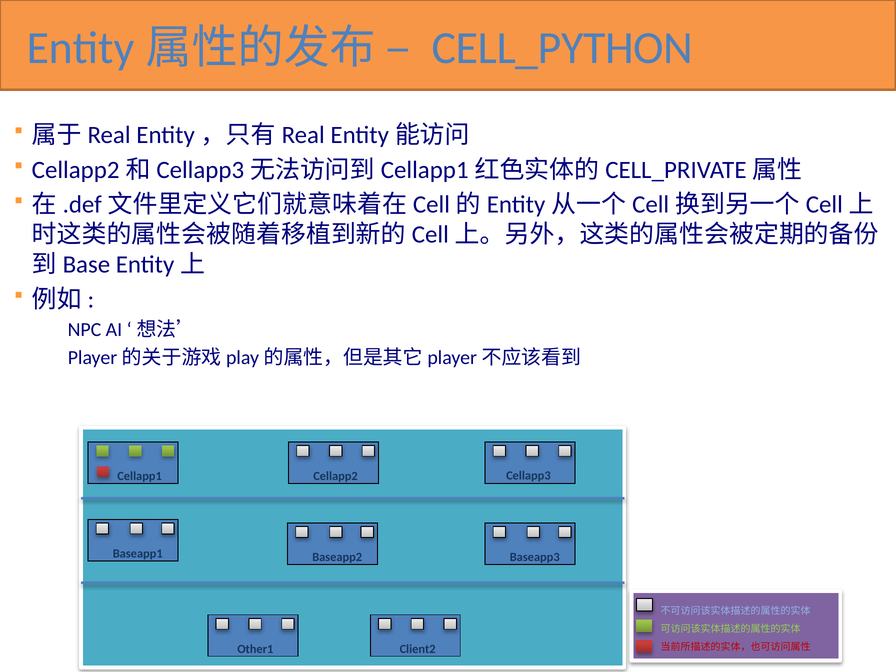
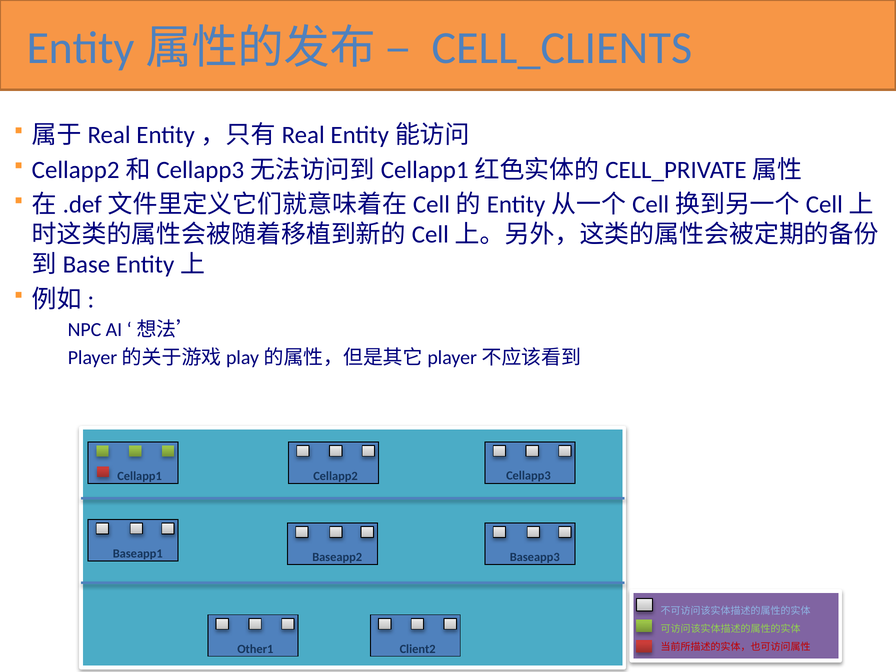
CELL_PYTHON: CELL_PYTHON -> CELL_CLIENTS (562, 48)
